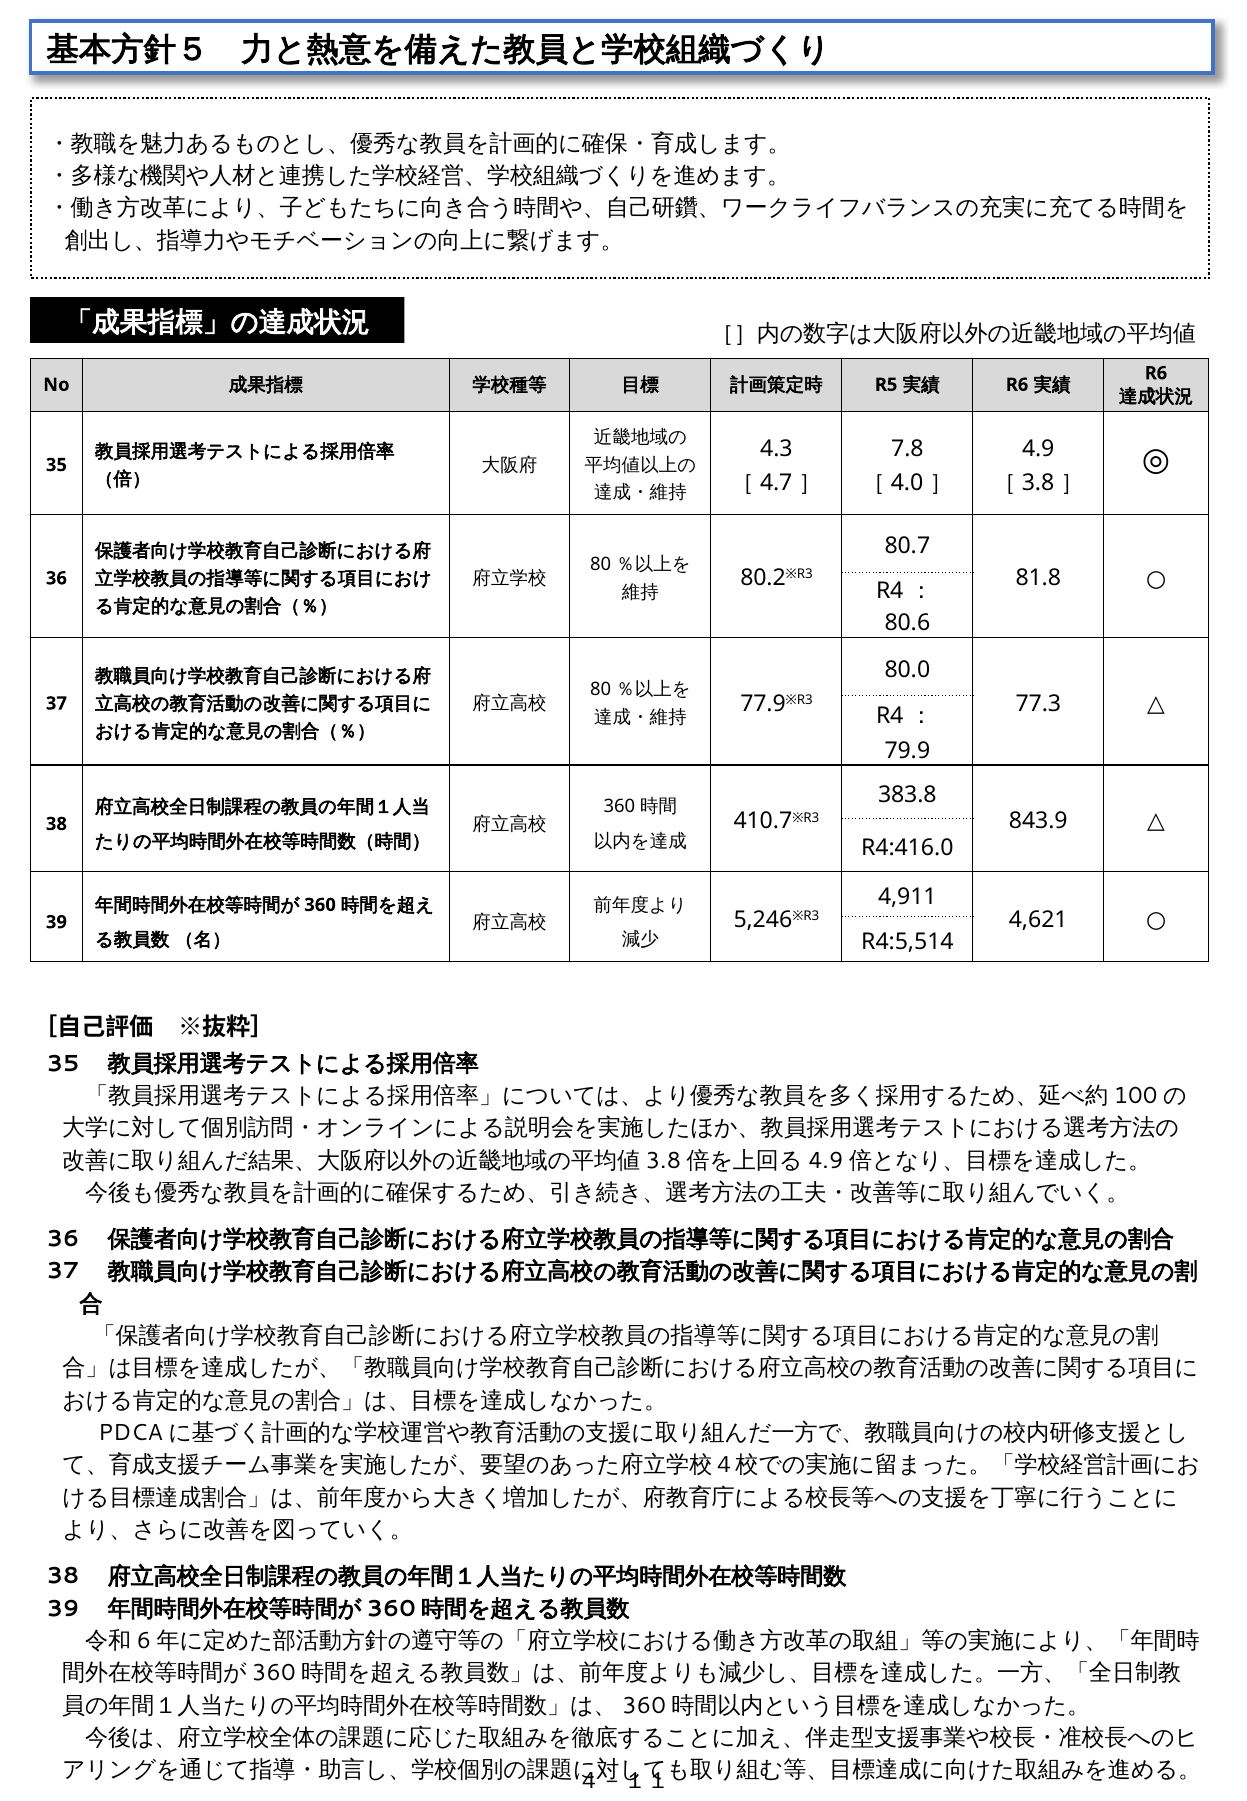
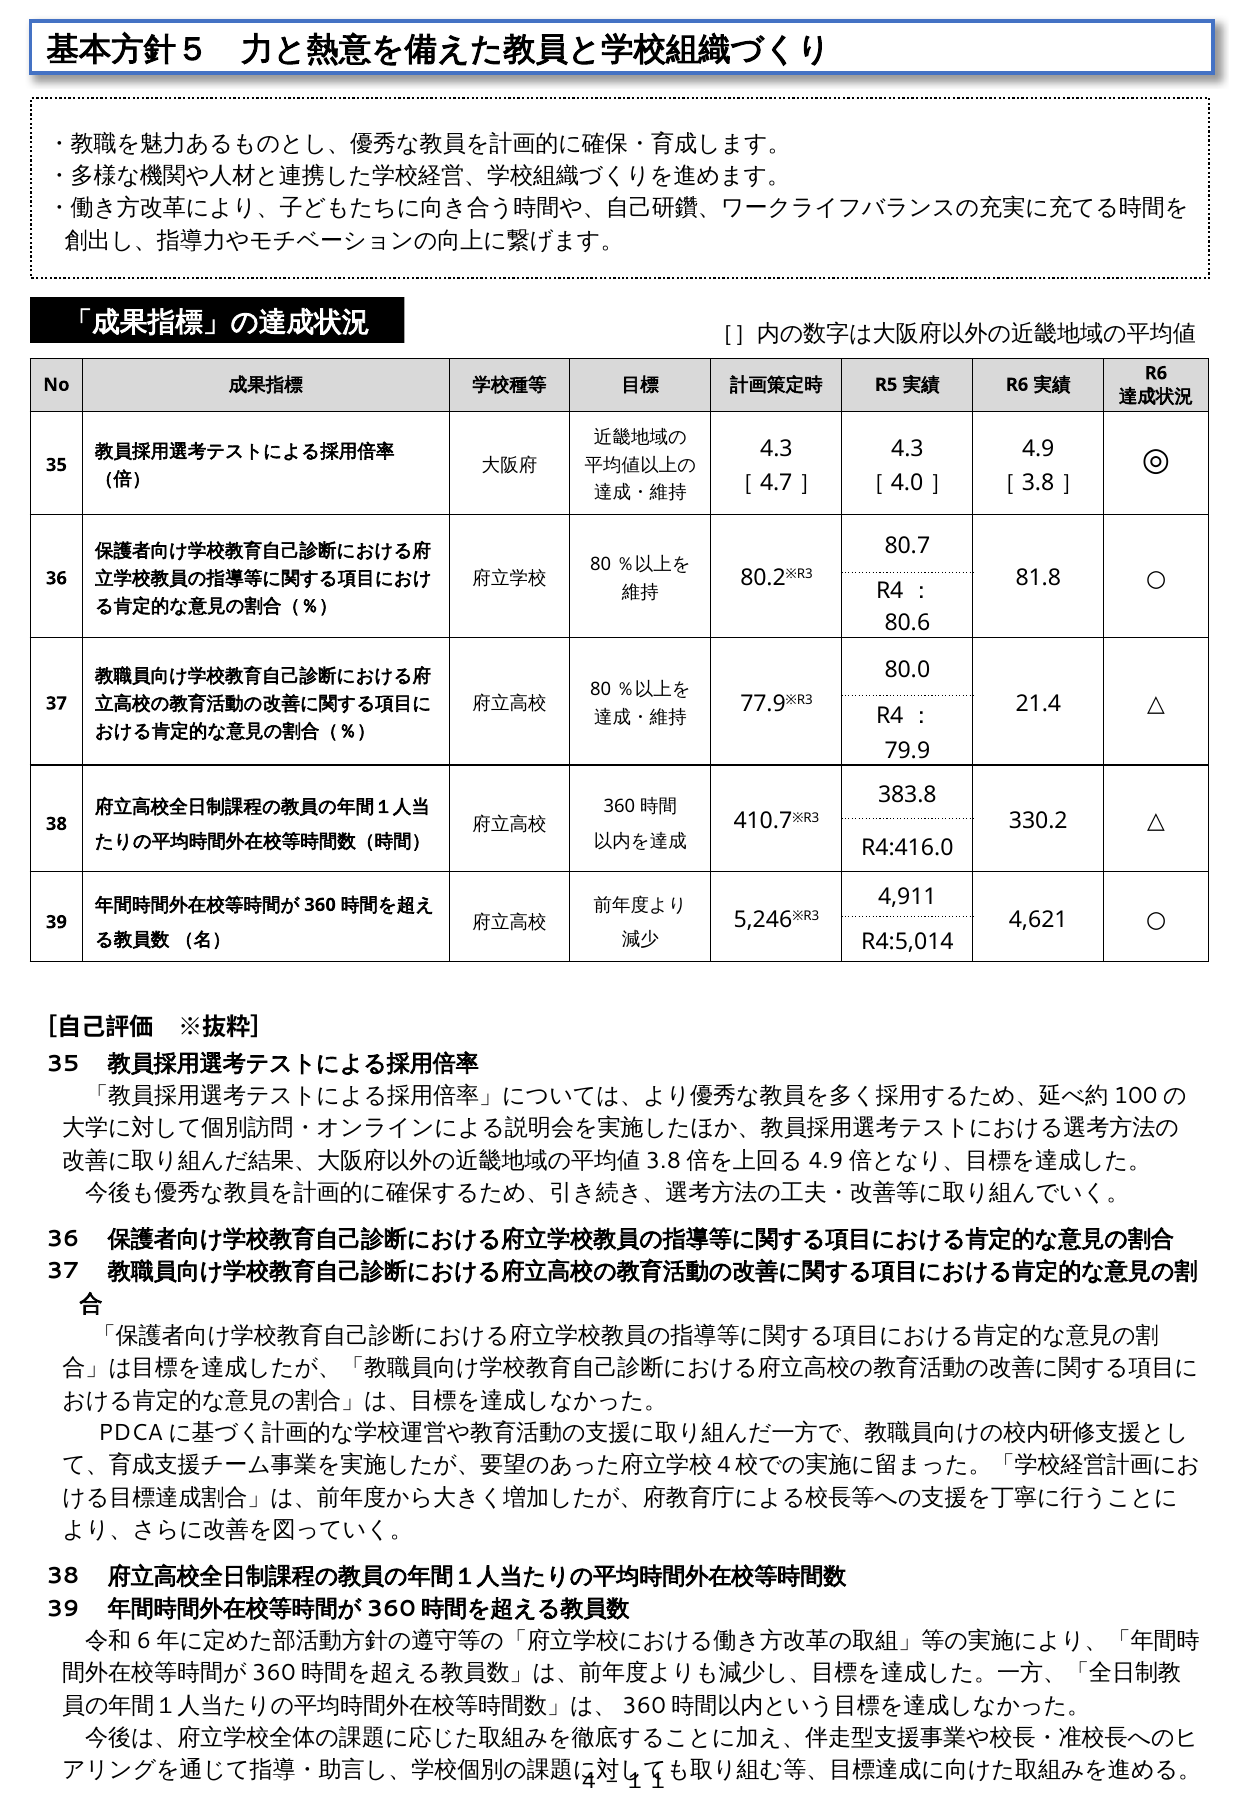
7.8: 7.8 -> 4.3 (907, 449)
77.3: 77.3 -> 21.4 (1038, 704)
843.9: 843.9 -> 330.2 (1038, 821)
R4:5,514: R4:5,514 -> R4:5,014 (907, 942)
